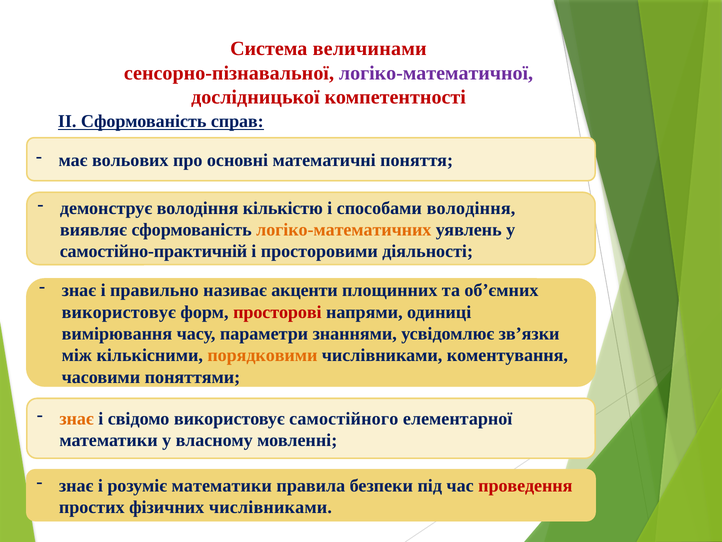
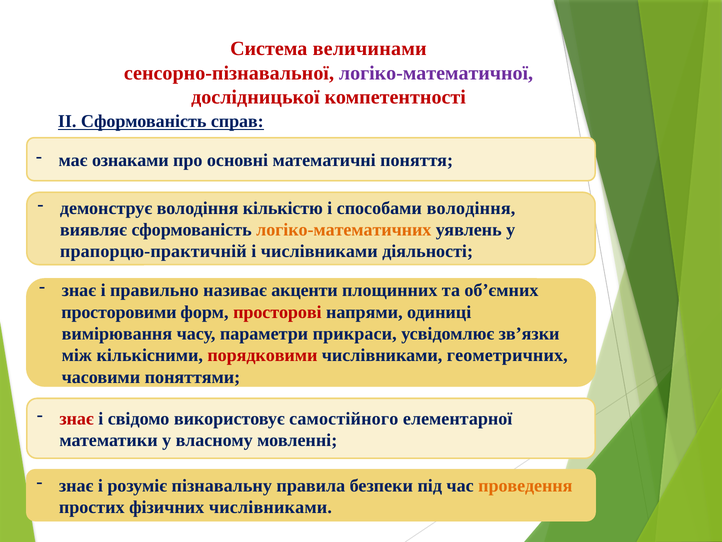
вольових: вольових -> ознаками (130, 160)
самостійно-практичній: самостійно-практичній -> прапорцю-практичній (153, 251)
і просторовими: просторовими -> числівниками (319, 251)
використовує: використовує -> просторовими (119, 312)
знаннями: знаннями -> прикраси (355, 333)
порядковими colour: orange -> red (262, 355)
коментування: коментування -> геометричних (507, 355)
знає colour: orange -> red (77, 418)
розуміє математики: математики -> пізнавальну (222, 485)
проведення colour: red -> orange (525, 485)
